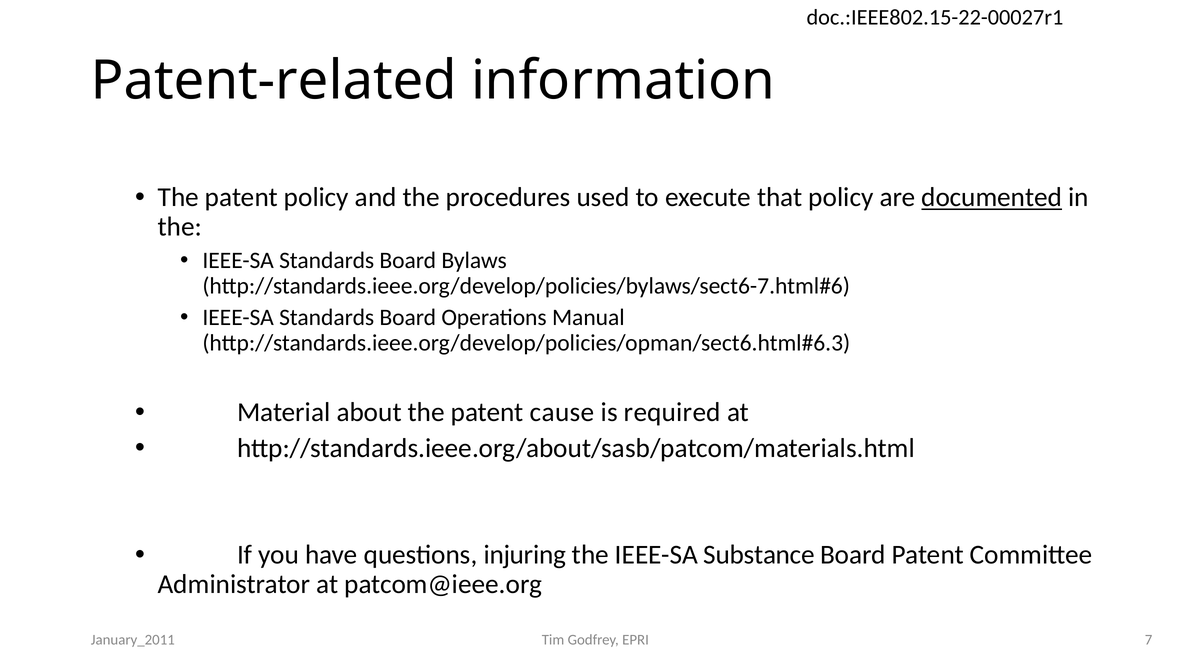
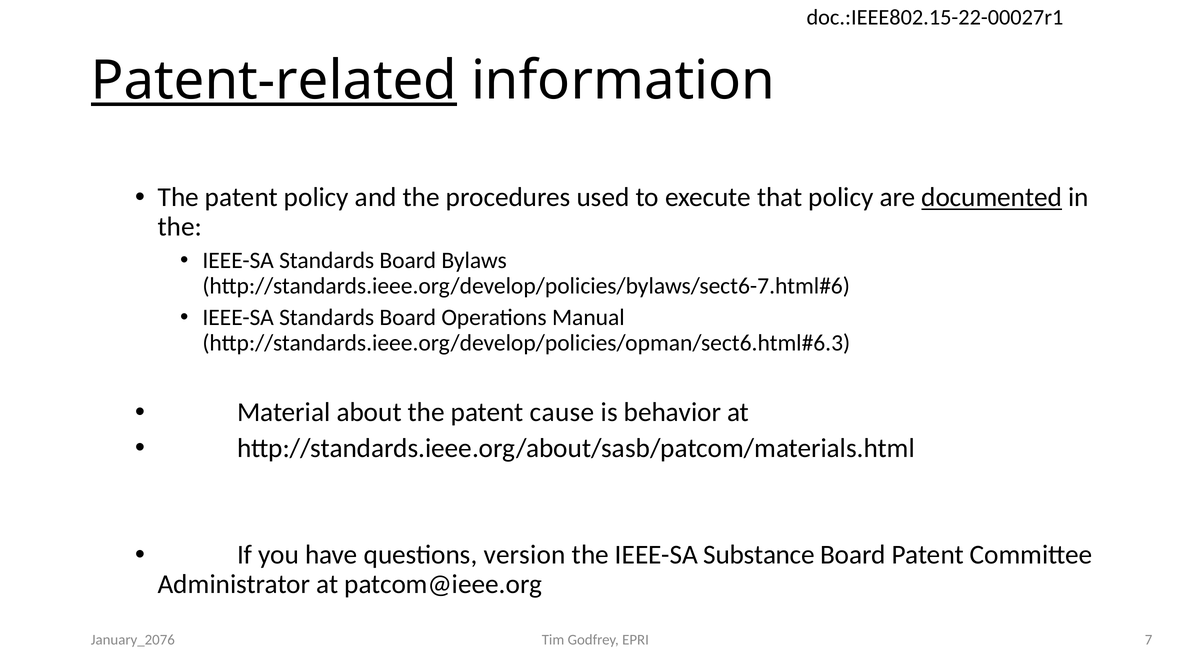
Patent-related underline: none -> present (274, 81)
required: required -> behavior (672, 412)
injuring: injuring -> version (525, 555)
January_2011: January_2011 -> January_2076 (133, 640)
